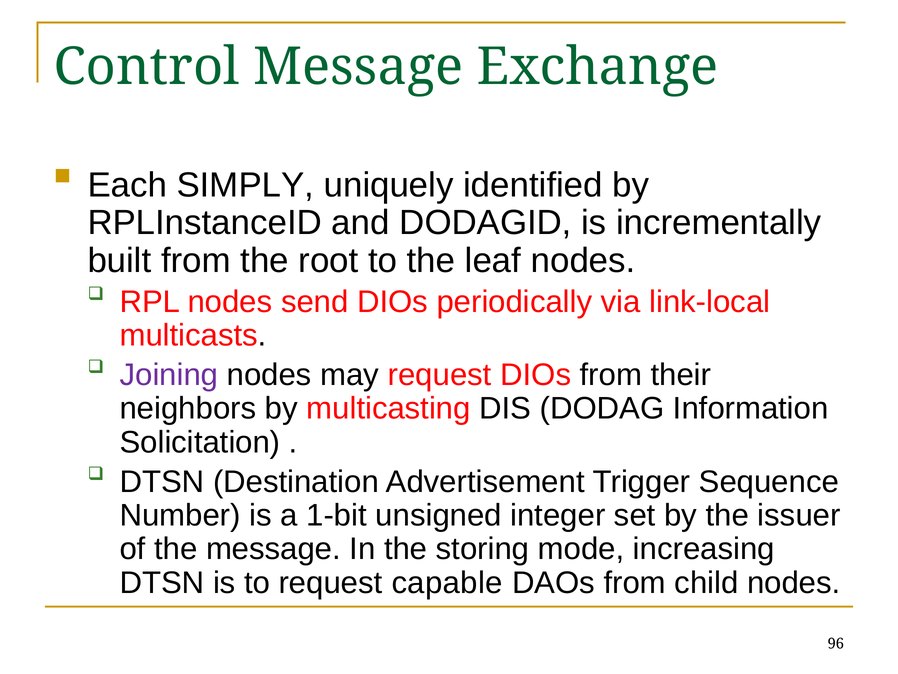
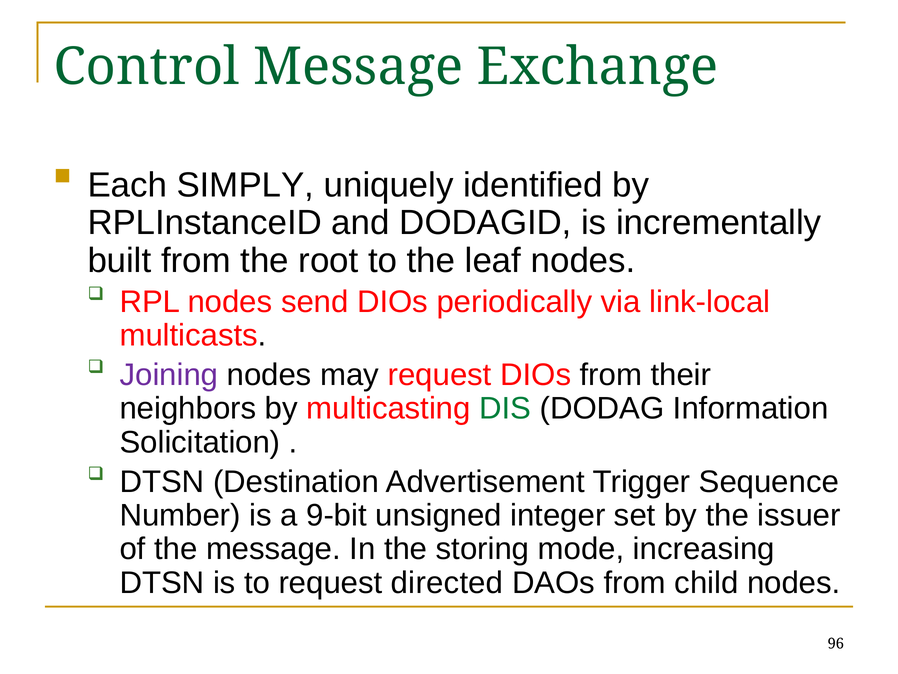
DIS colour: black -> green (505, 408)
1-bit: 1-bit -> 9-bit (337, 515)
capable: capable -> directed (447, 582)
